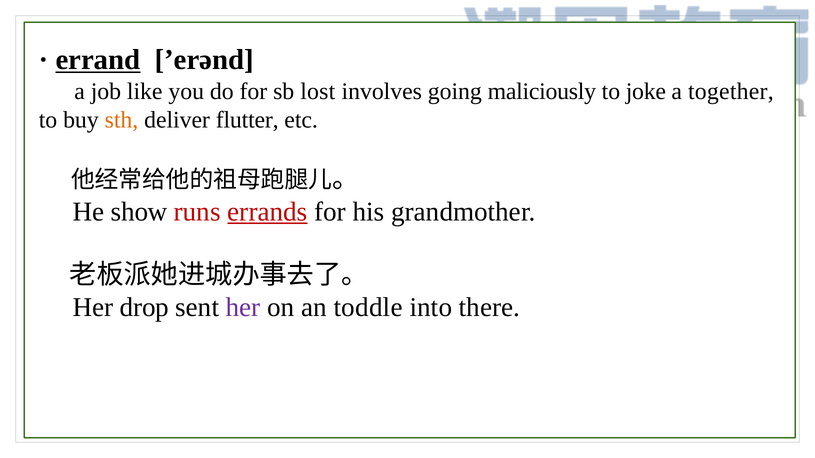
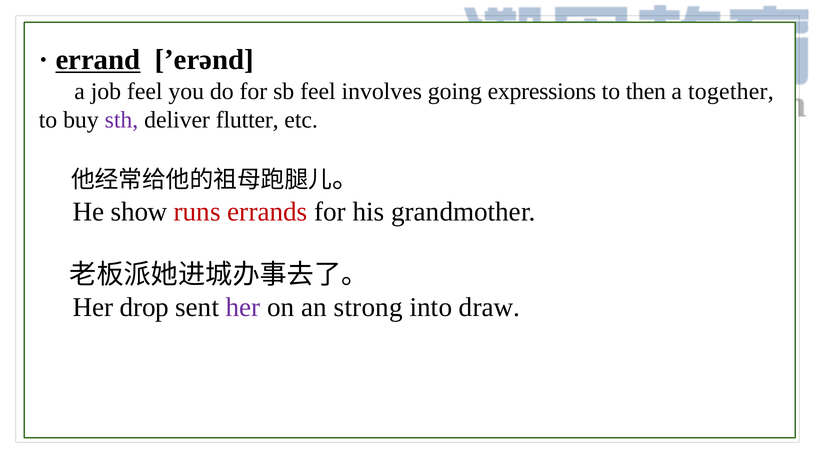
job like: like -> feel (145, 91)
sb lost: lost -> feel (318, 91)
maliciously: maliciously -> expressions (542, 91)
joke: joke -> then (646, 91)
sth colour: orange -> purple (121, 120)
errands underline: present -> none (267, 212)
toddle: toddle -> strong (368, 308)
there: there -> draw (490, 308)
